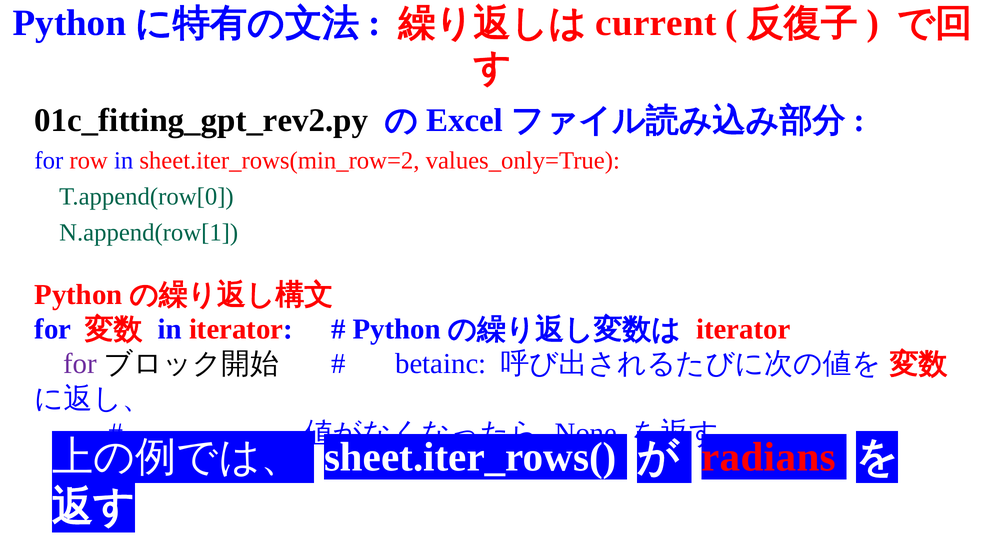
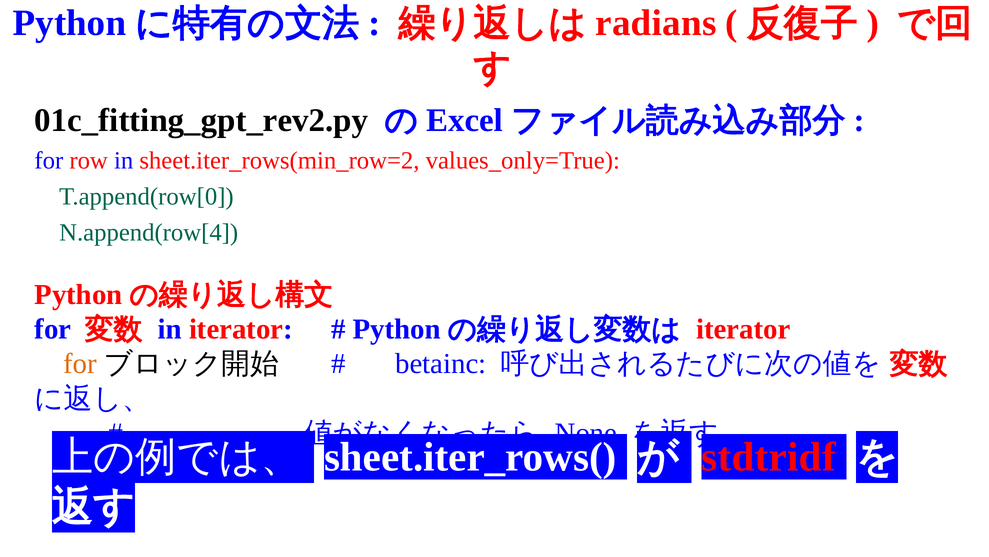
current: current -> radians (656, 23)
N.append(row[1: N.append(row[1 -> N.append(row[4 (149, 232)
for colour: purple -> orange (80, 363)
radians: radians -> stdtridf (769, 456)
